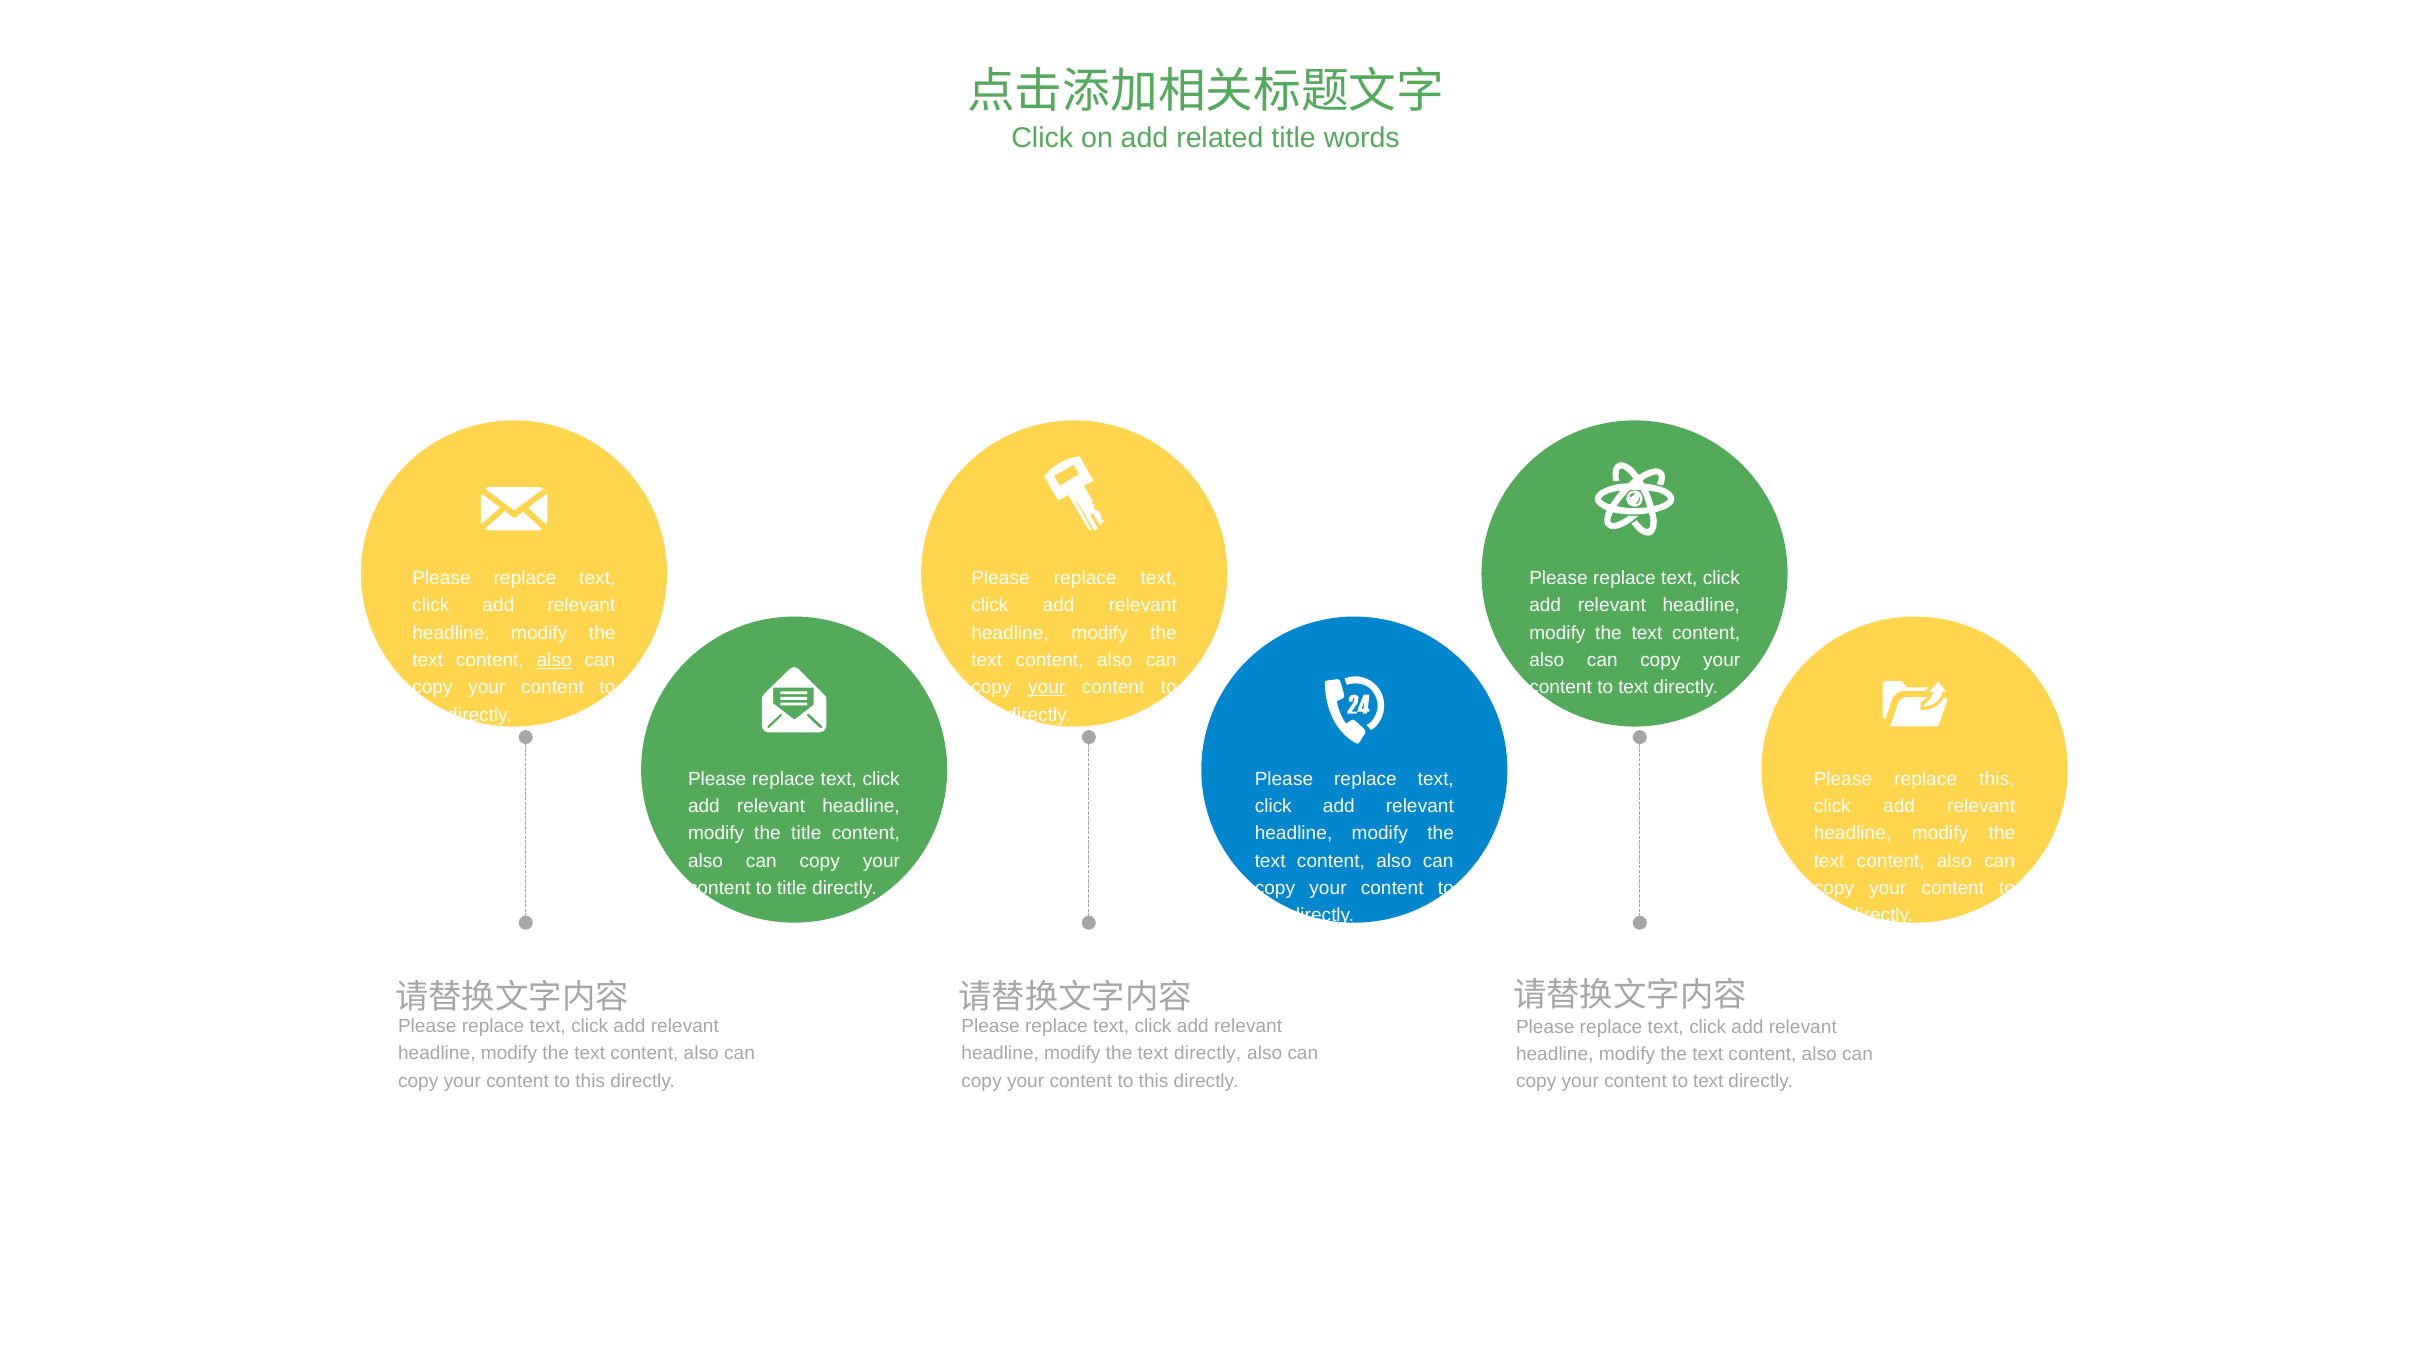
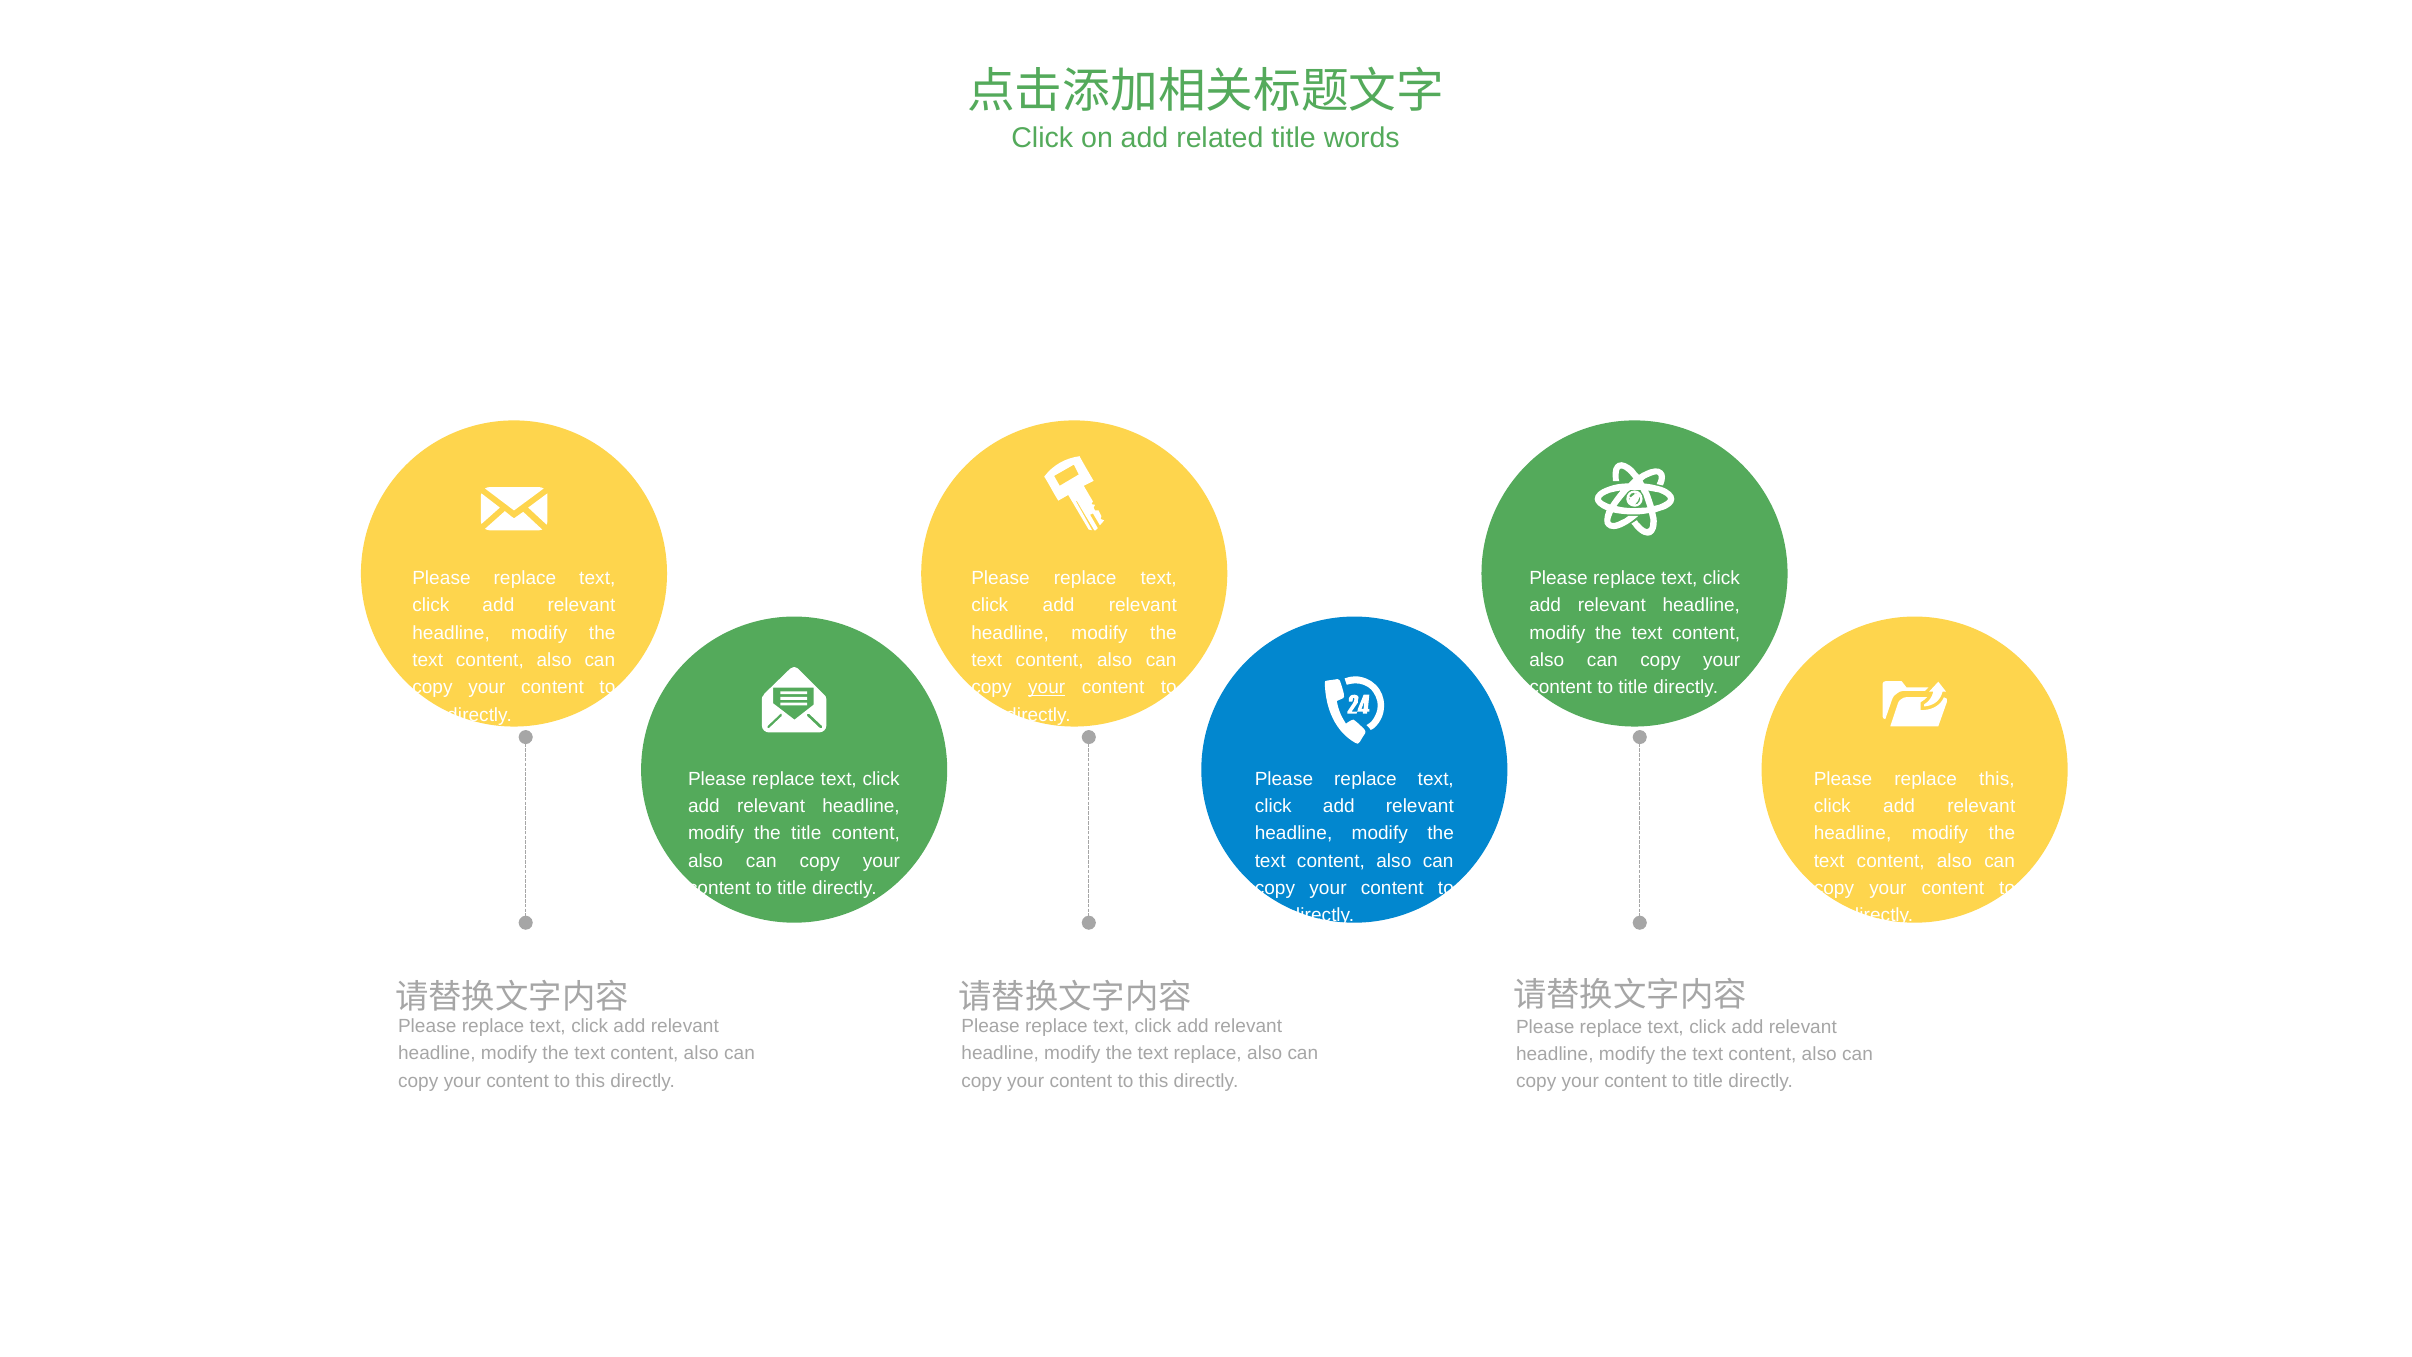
also underline: present -> none (554, 660)
text: text -> title (1633, 687)
the text directly: directly -> replace (1208, 1053)
text: text -> title (1708, 1081)
